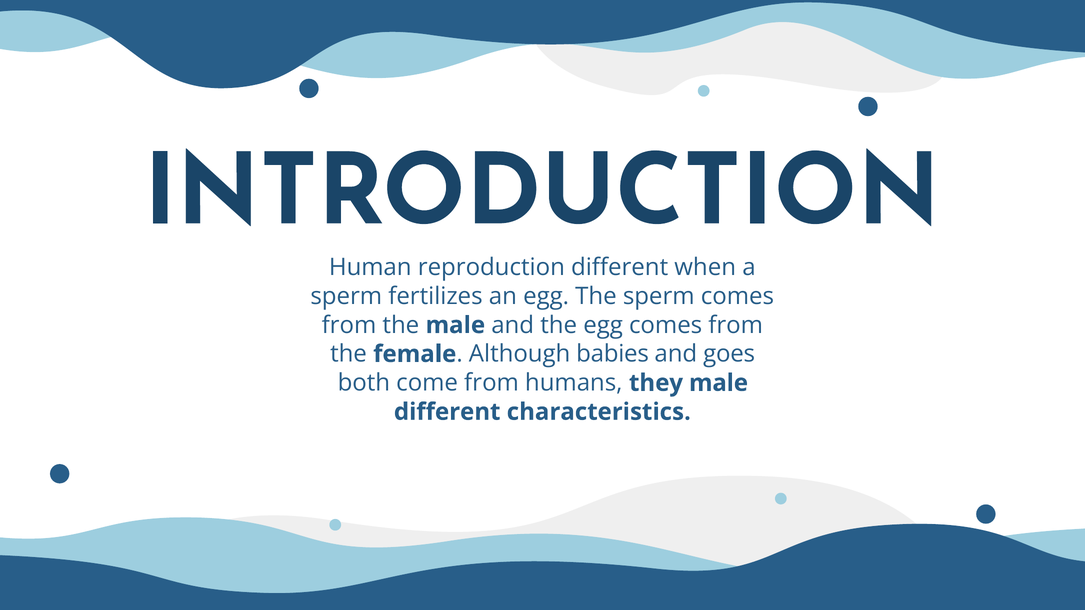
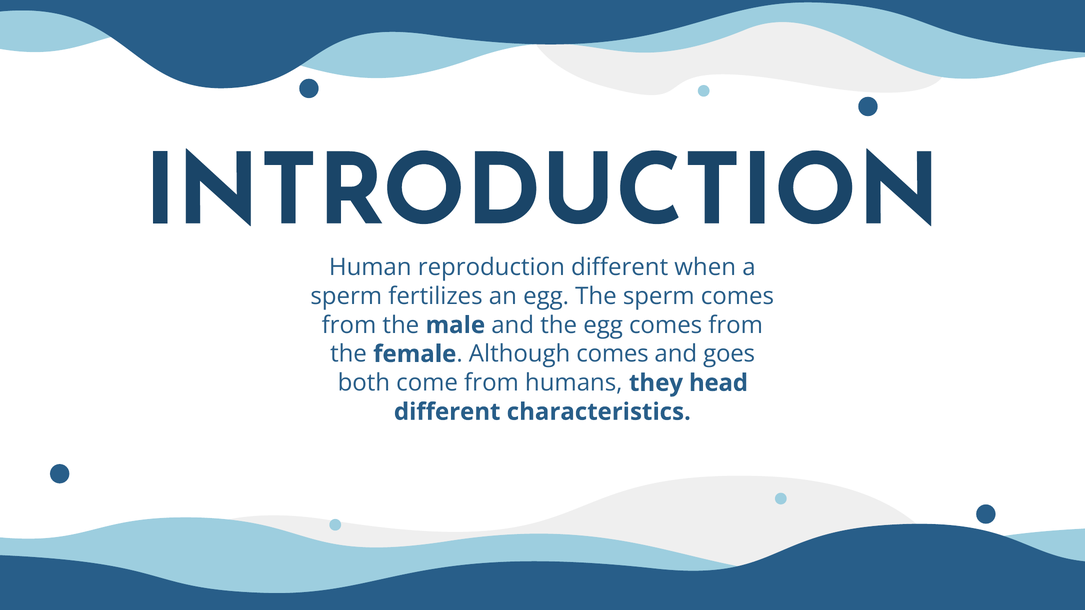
Although babies: babies -> comes (613, 354)
they male: male -> head (718, 383)
